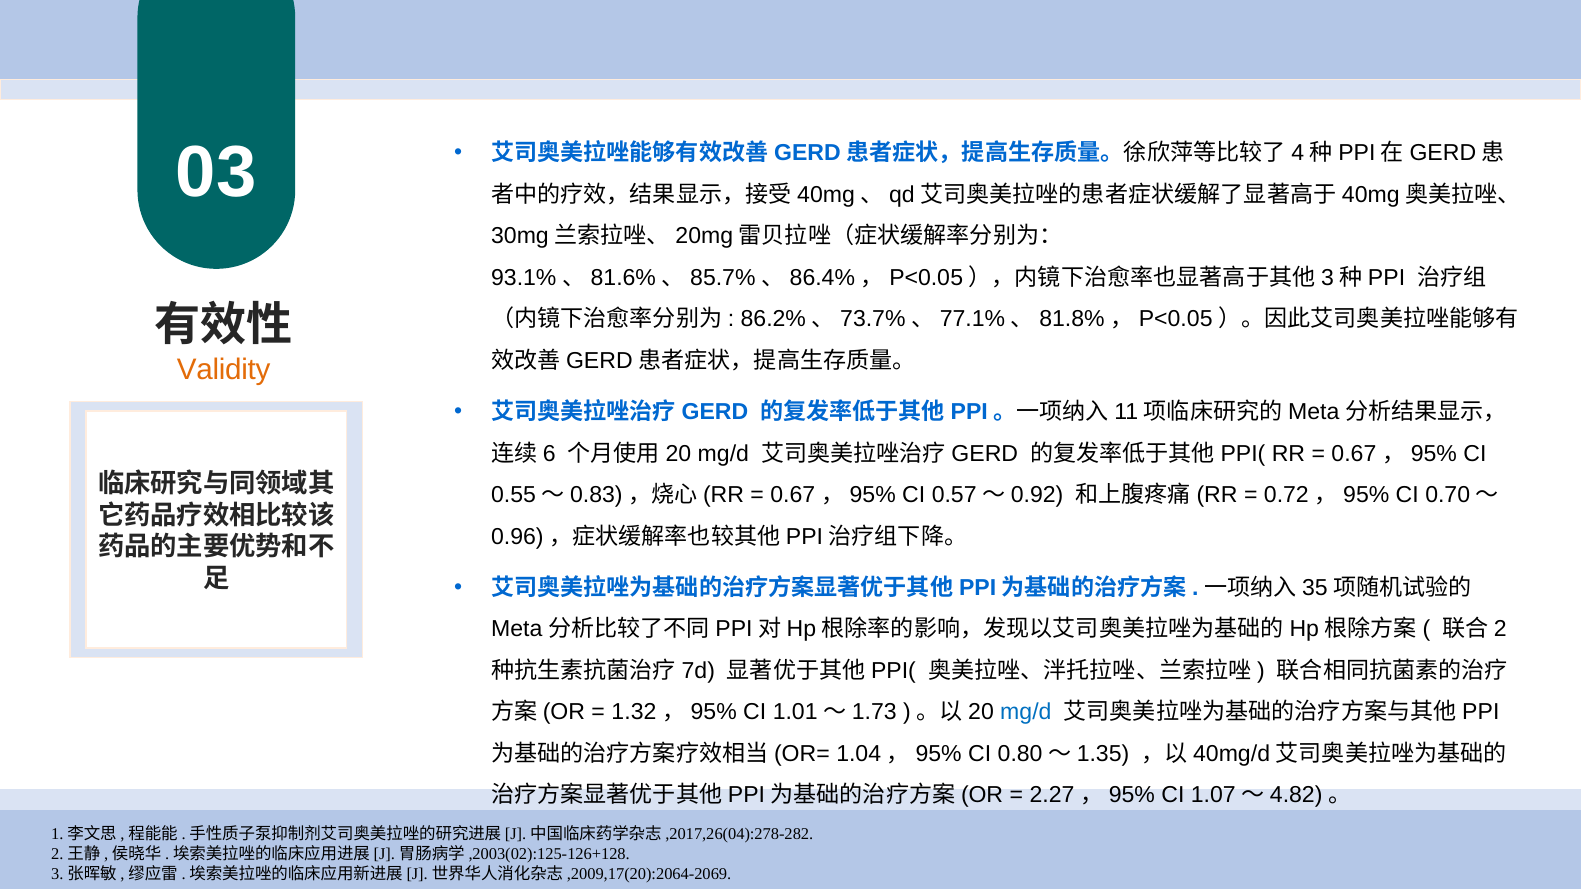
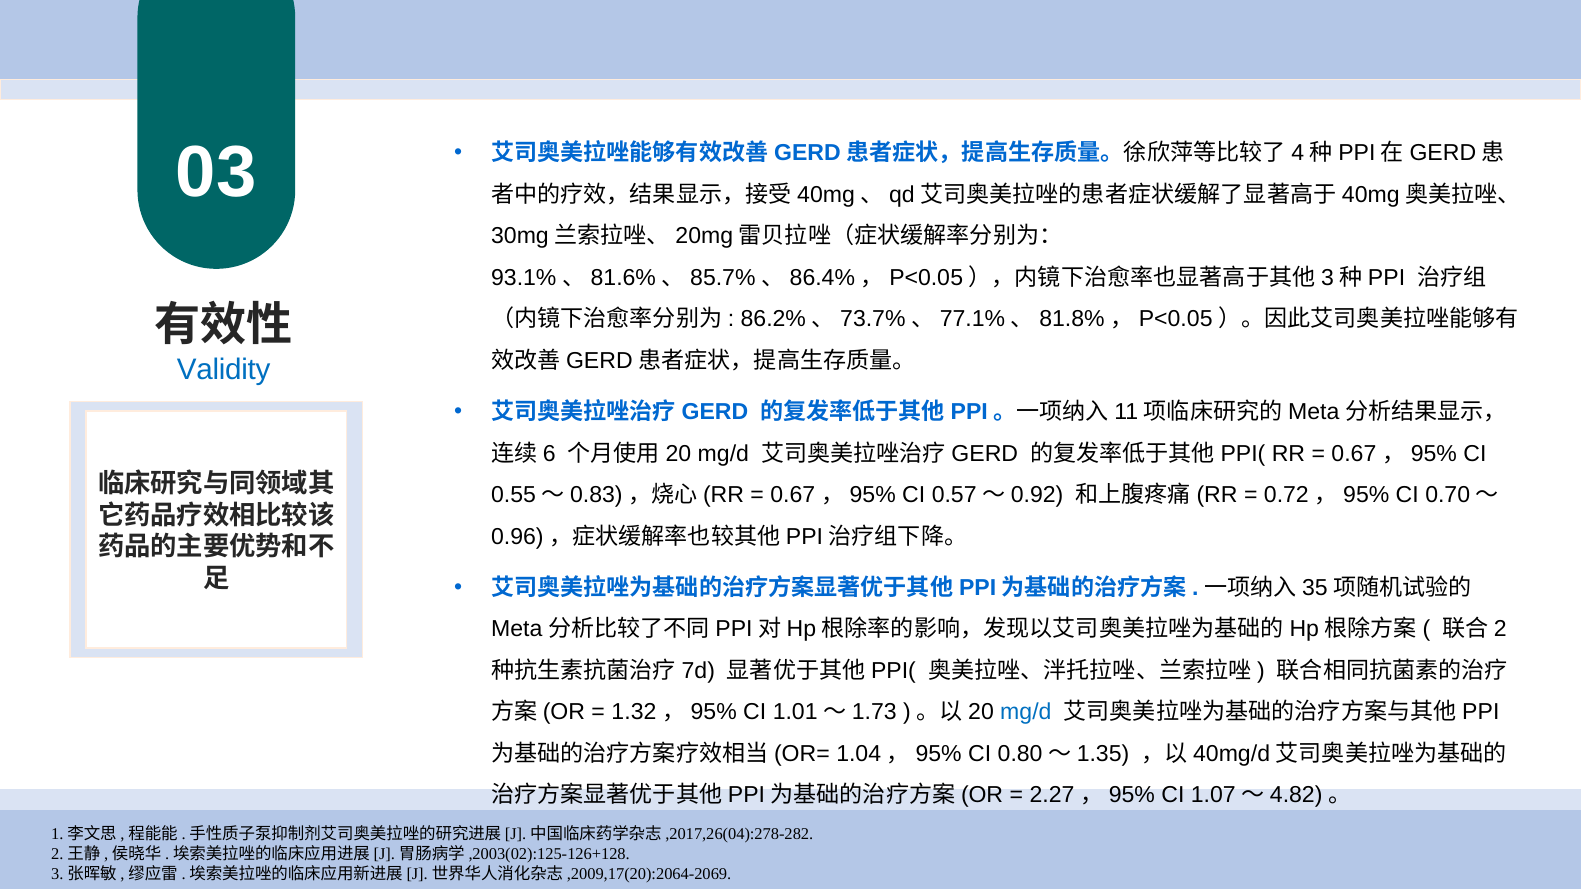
Validity colour: orange -> blue (224, 370)
